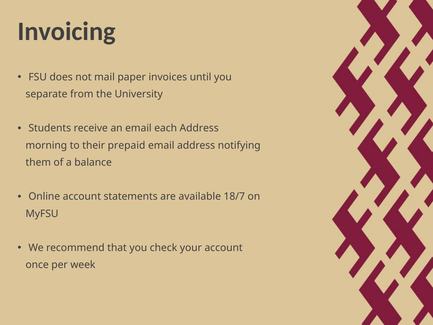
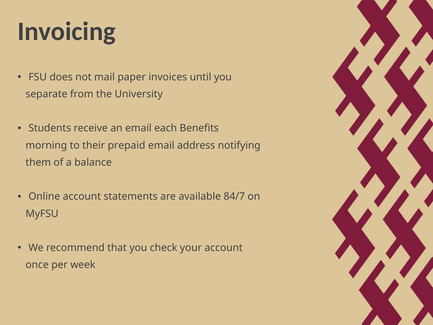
each Address: Address -> Benefits (199, 128)
18/7: 18/7 -> 84/7 (234, 196)
